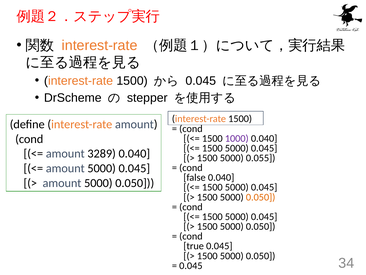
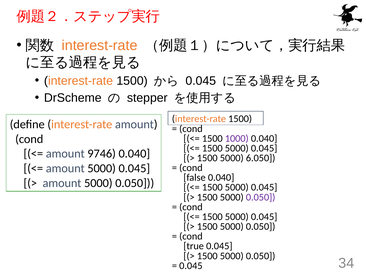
3289: 3289 -> 9746 (102, 153)
0.055: 0.055 -> 6.050 (261, 158)
0.050 colour: orange -> purple (261, 197)
